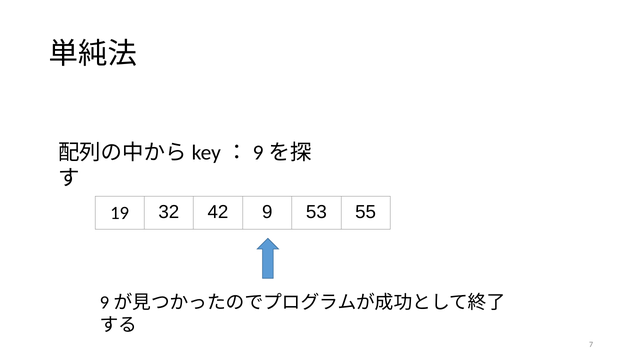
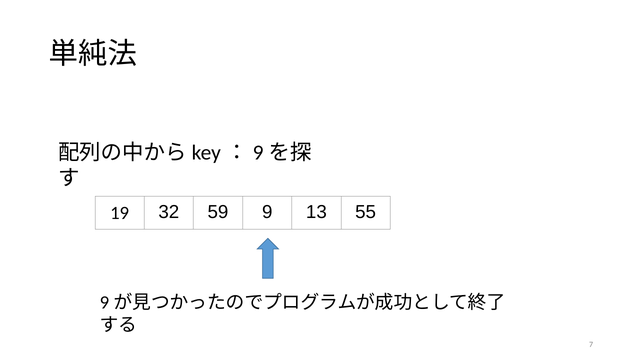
42: 42 -> 59 (218, 212)
53: 53 -> 13 (316, 212)
